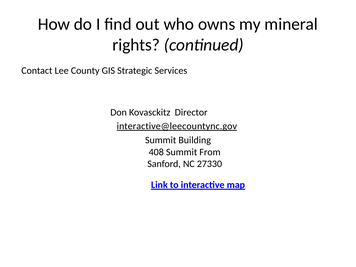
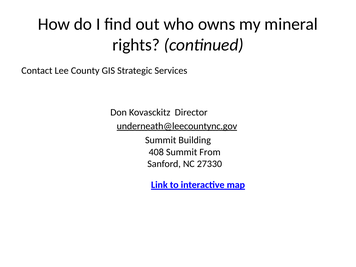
interactive@leecountync.gov: interactive@leecountync.gov -> underneath@leecountync.gov (177, 126)
